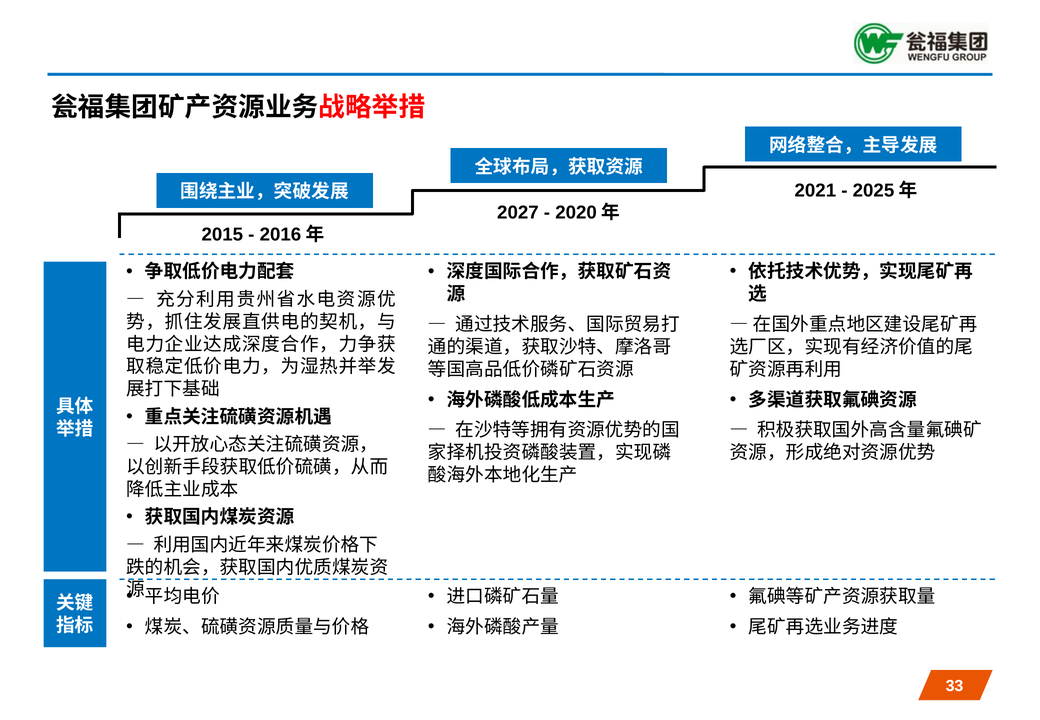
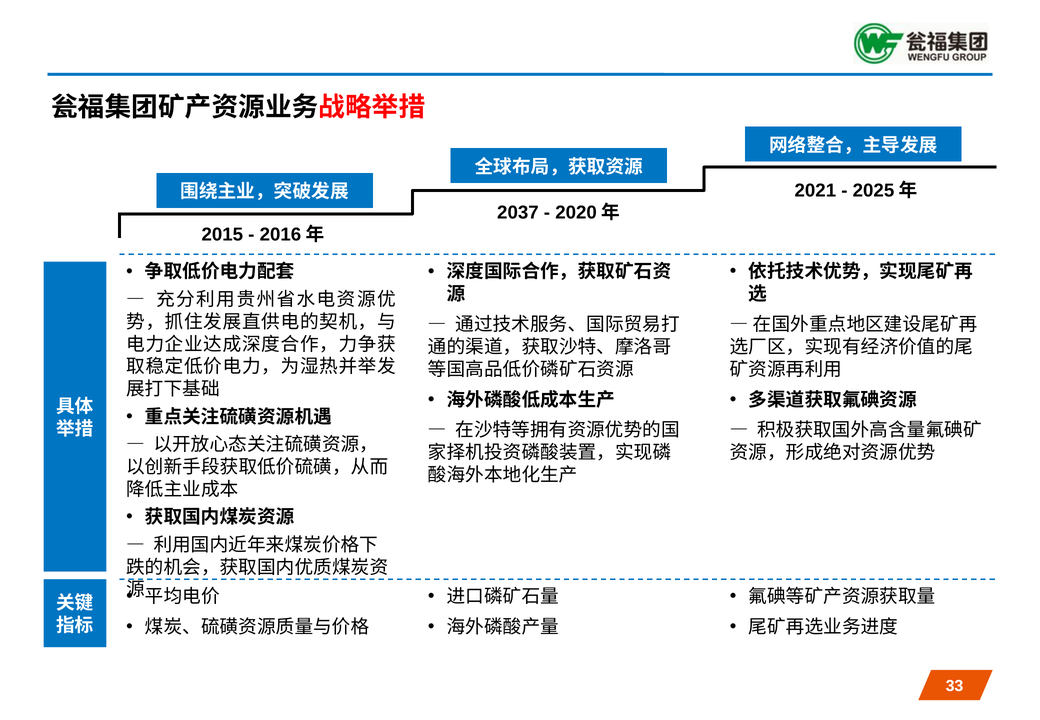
2027: 2027 -> 2037 (518, 213)
